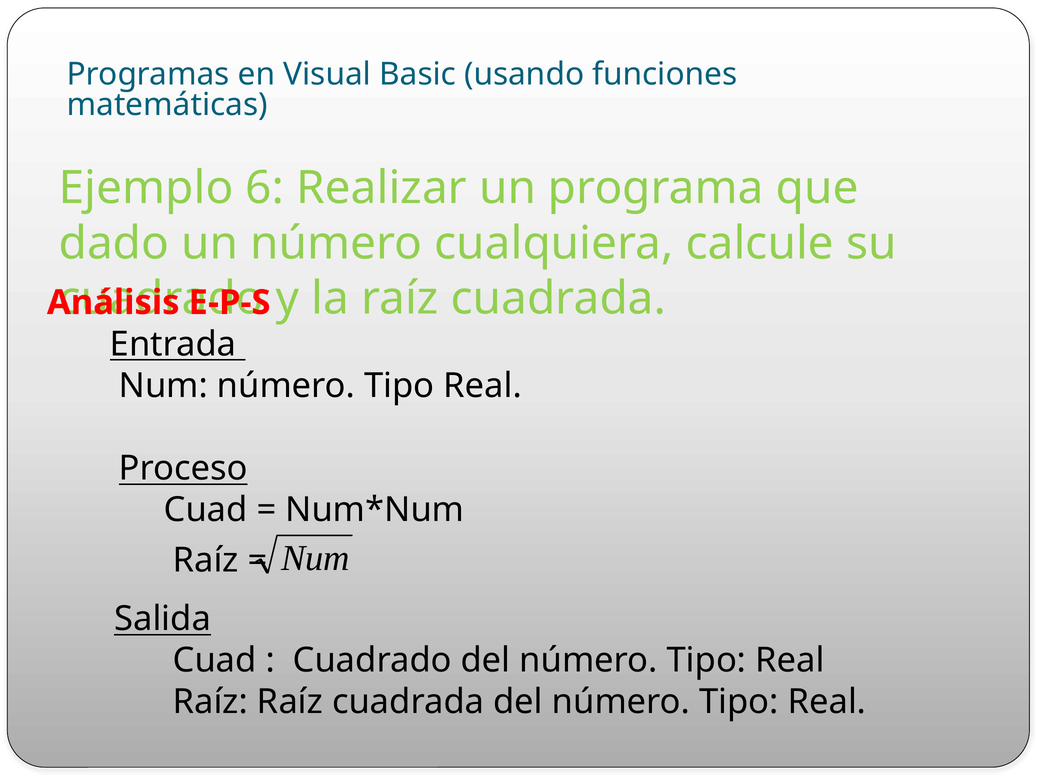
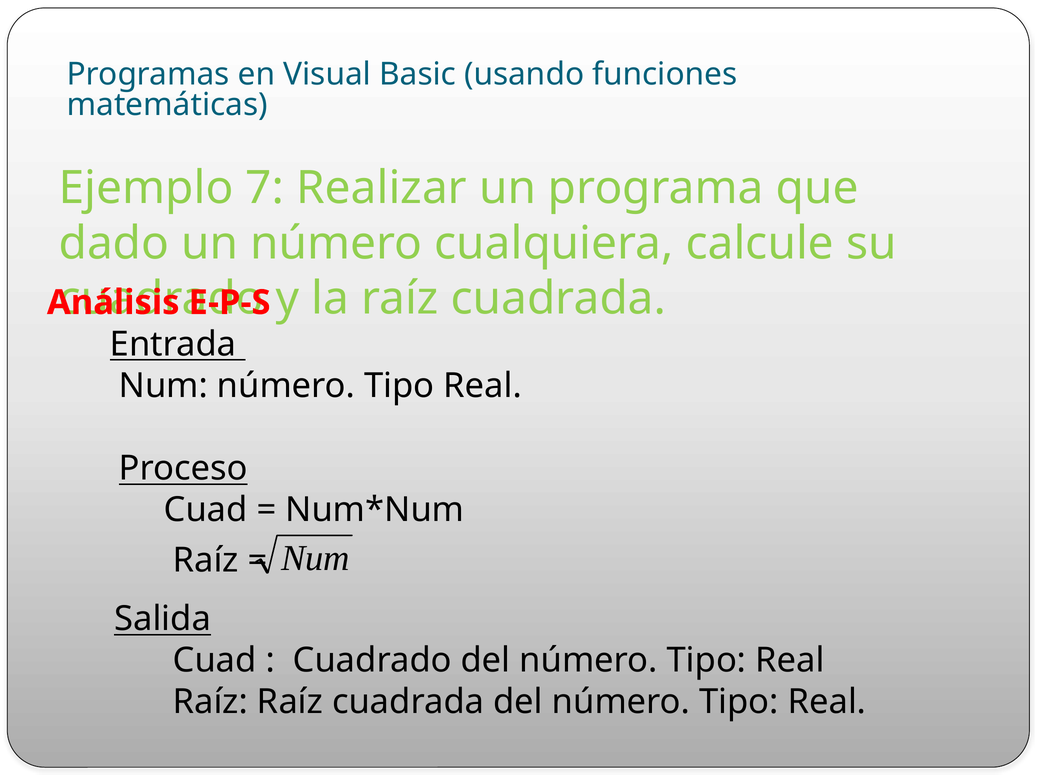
6: 6 -> 7 (265, 188)
